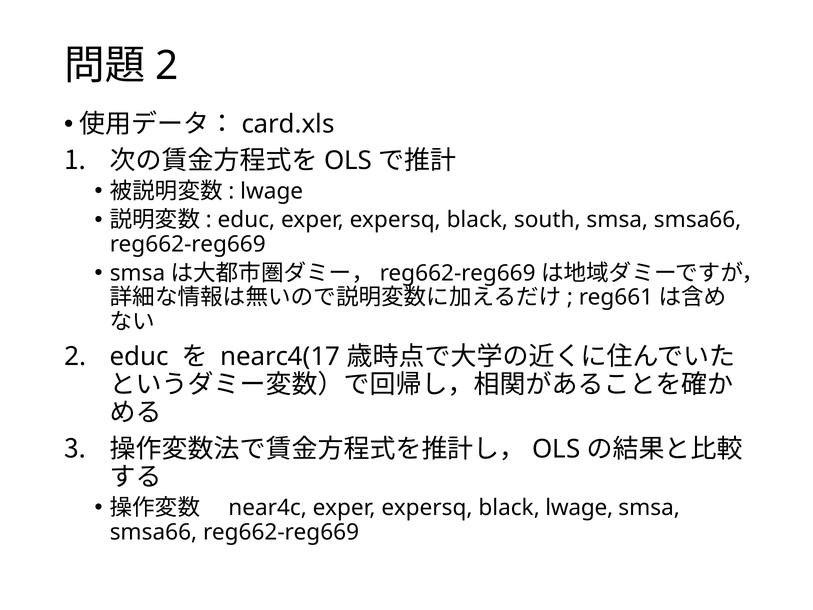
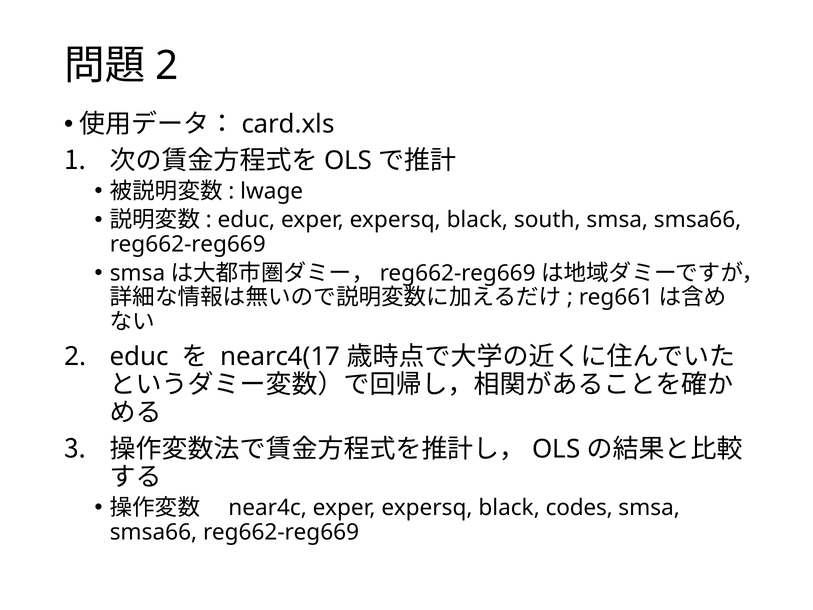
black lwage: lwage -> codes (579, 507)
